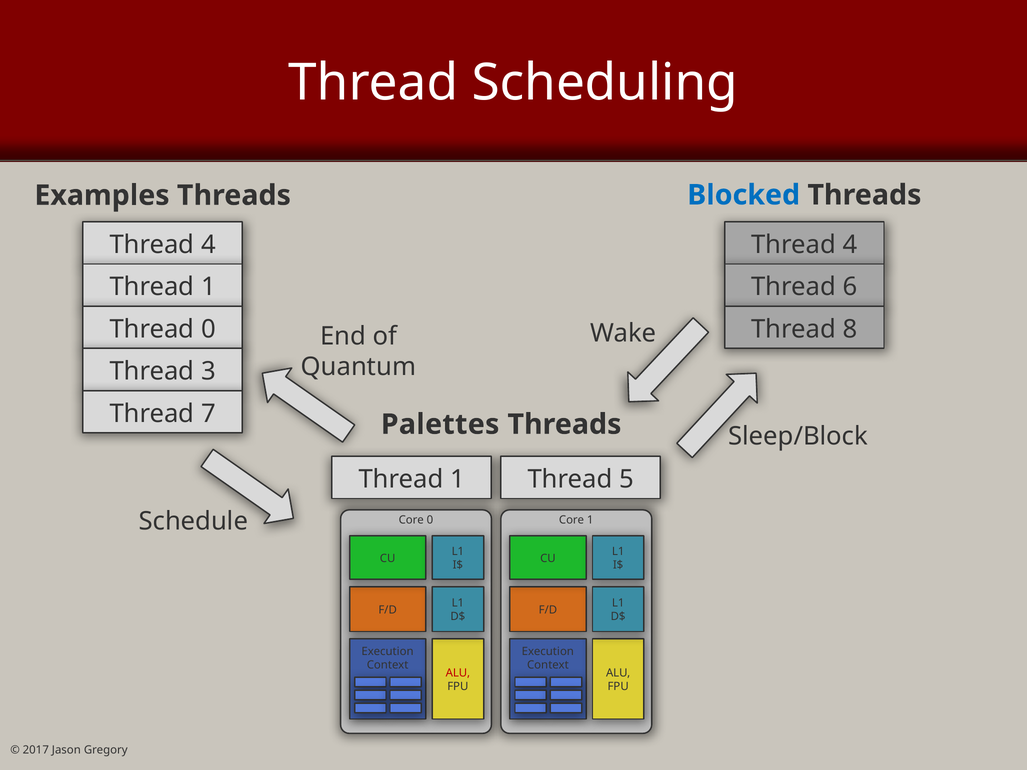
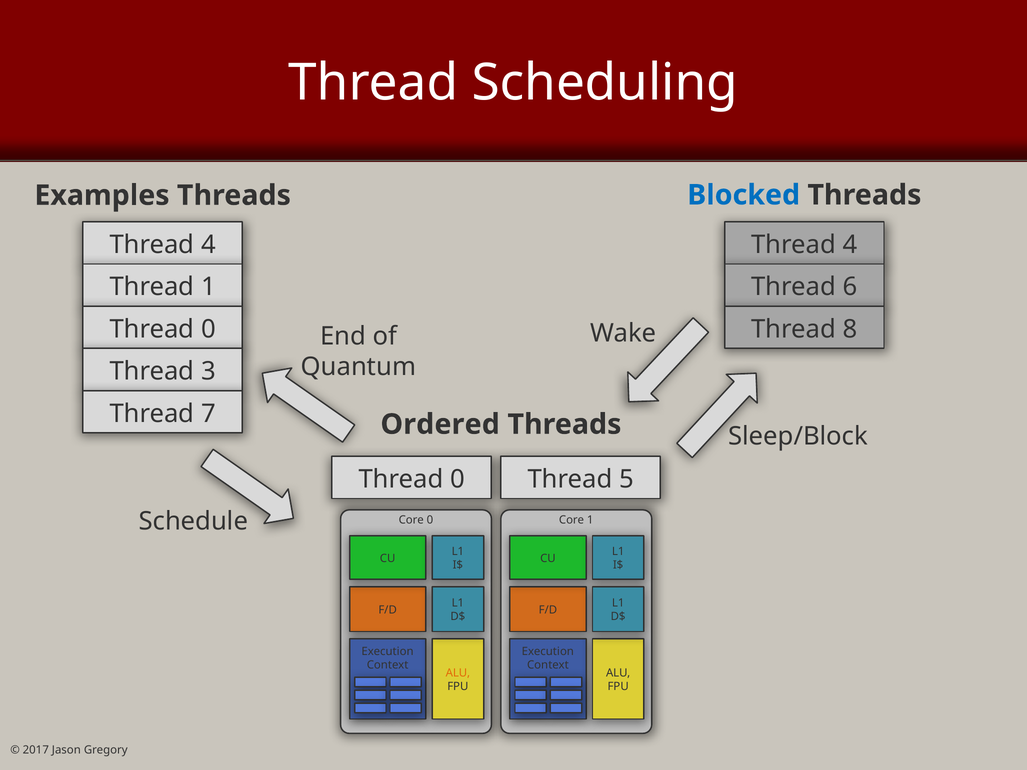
Palettes: Palettes -> Ordered (440, 425)
1: 1 -> 0 (457, 479)
ALU colour: red -> orange (458, 673)
